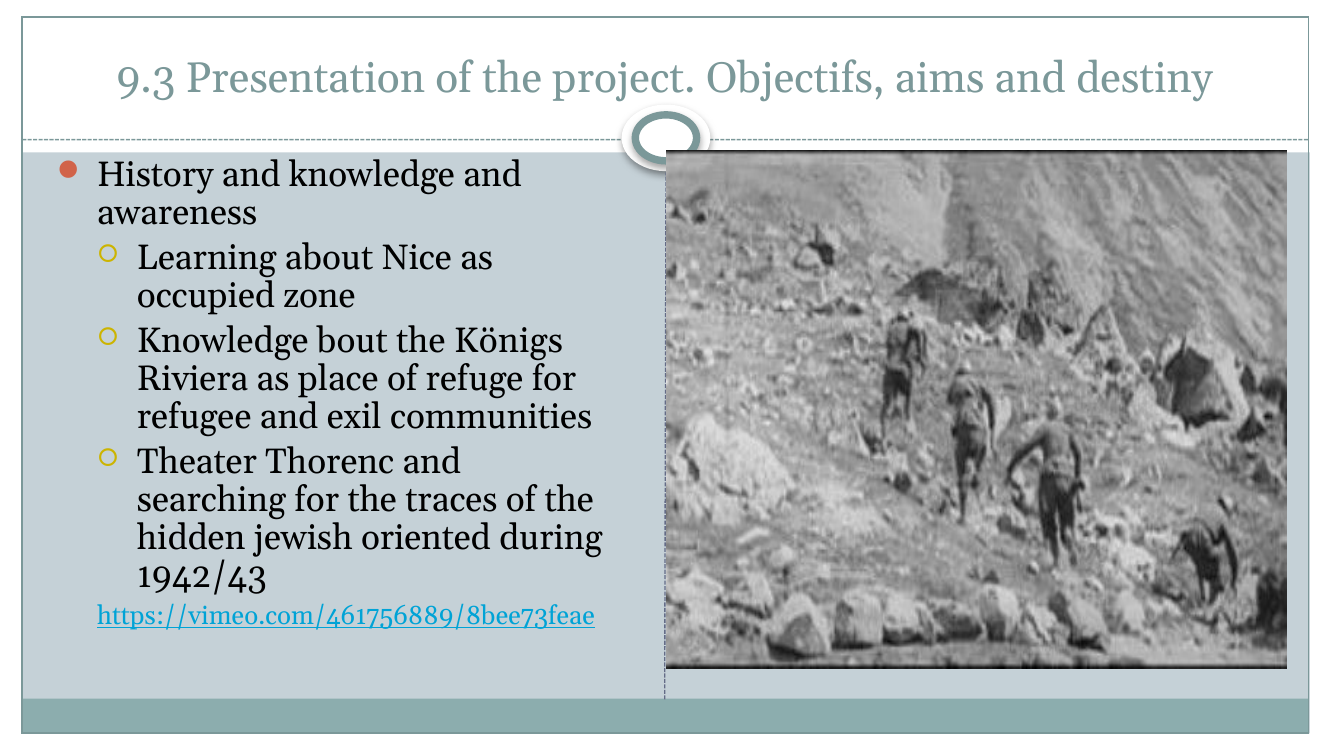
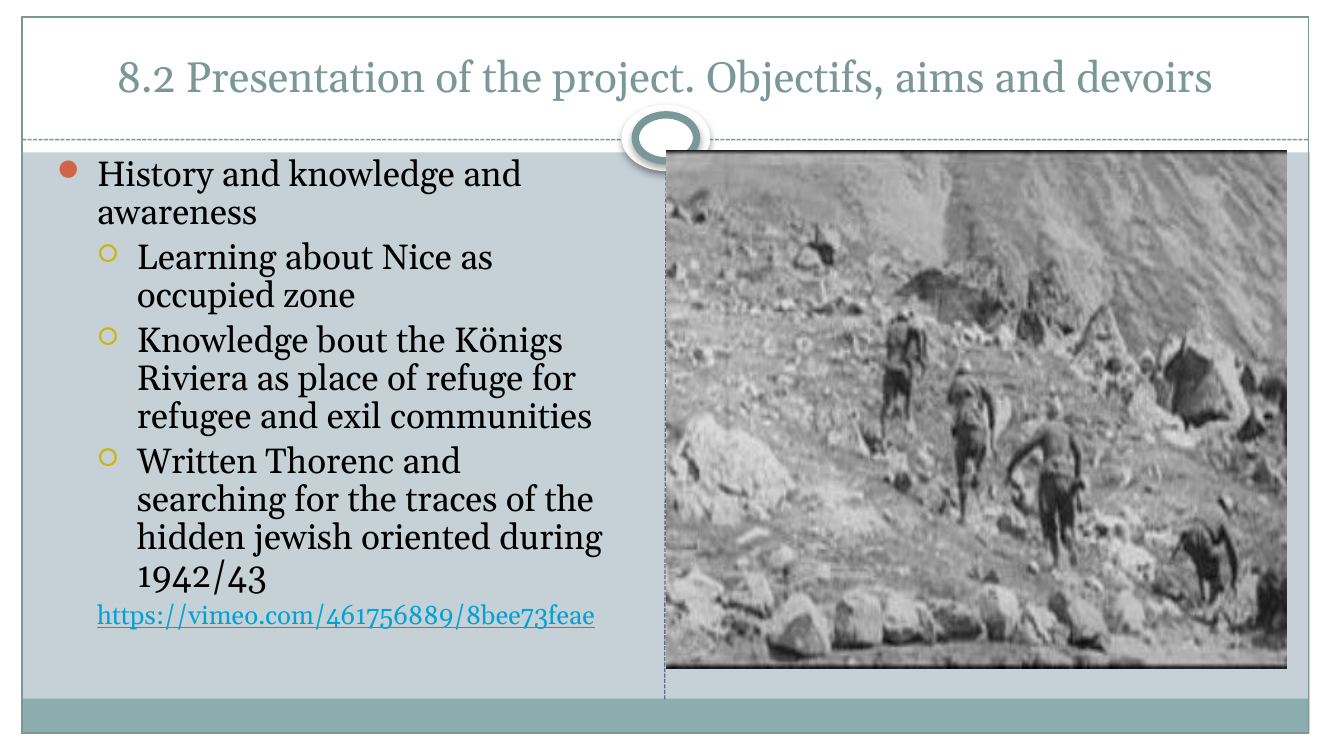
9.3: 9.3 -> 8.2 (146, 78)
destiny: destiny -> devoirs (1144, 78)
Theater: Theater -> Written (197, 462)
